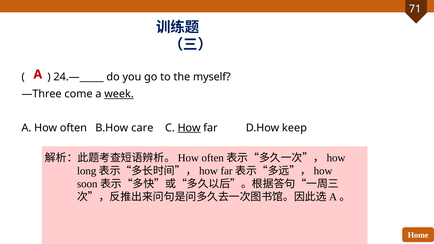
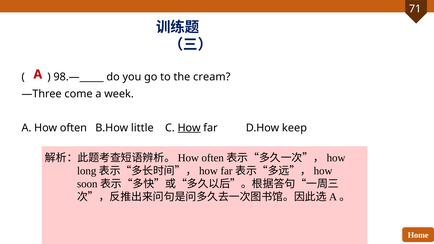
24.—_____: 24.—_____ -> 98.—_____ (79, 77)
myself: myself -> cream (212, 77)
week underline: present -> none (119, 94)
care: care -> little (142, 128)
